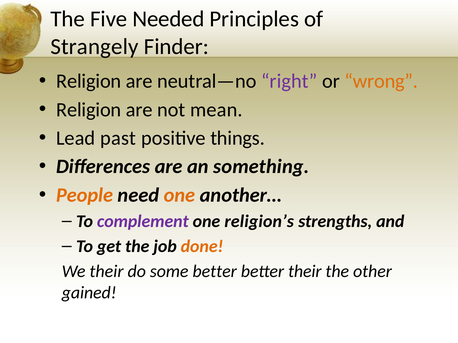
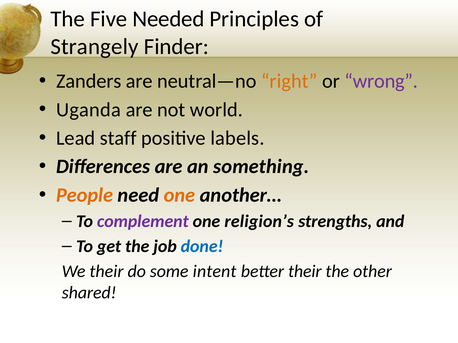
Religion: Religion -> Zanders (89, 81)
right colour: purple -> orange (289, 81)
wrong colour: orange -> purple (381, 81)
Religion: Religion -> Uganda (89, 110)
mean: mean -> world (216, 110)
past: past -> staff (118, 138)
things: things -> labels (237, 138)
done colour: orange -> blue (202, 247)
some better: better -> intent (215, 272)
gained: gained -> shared (89, 293)
